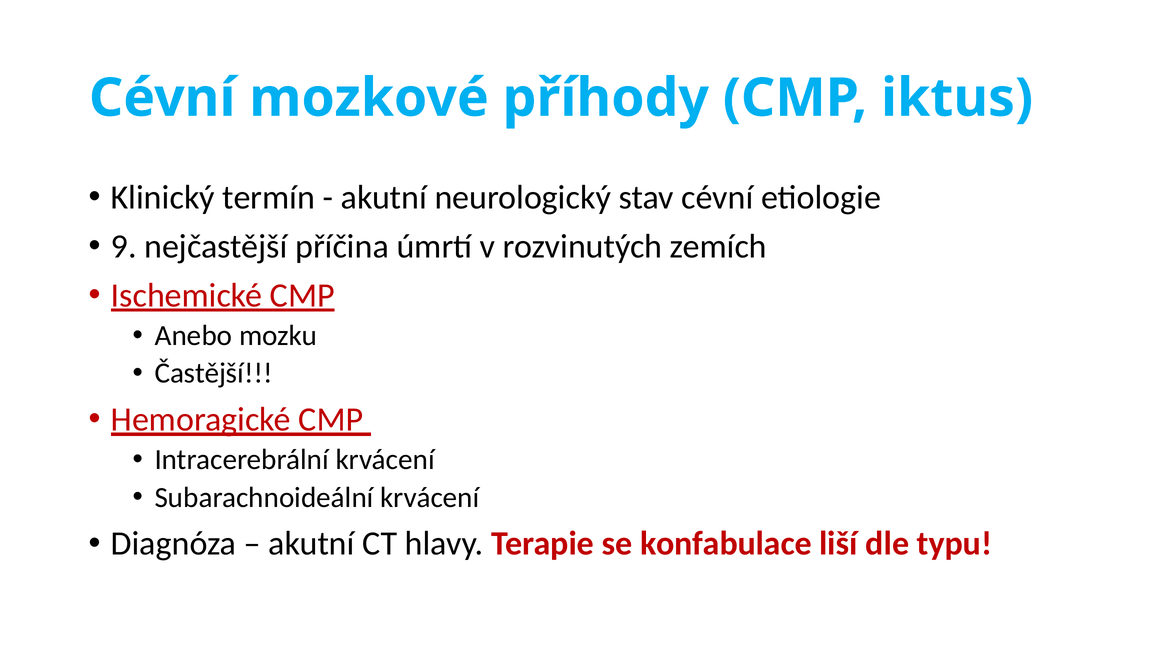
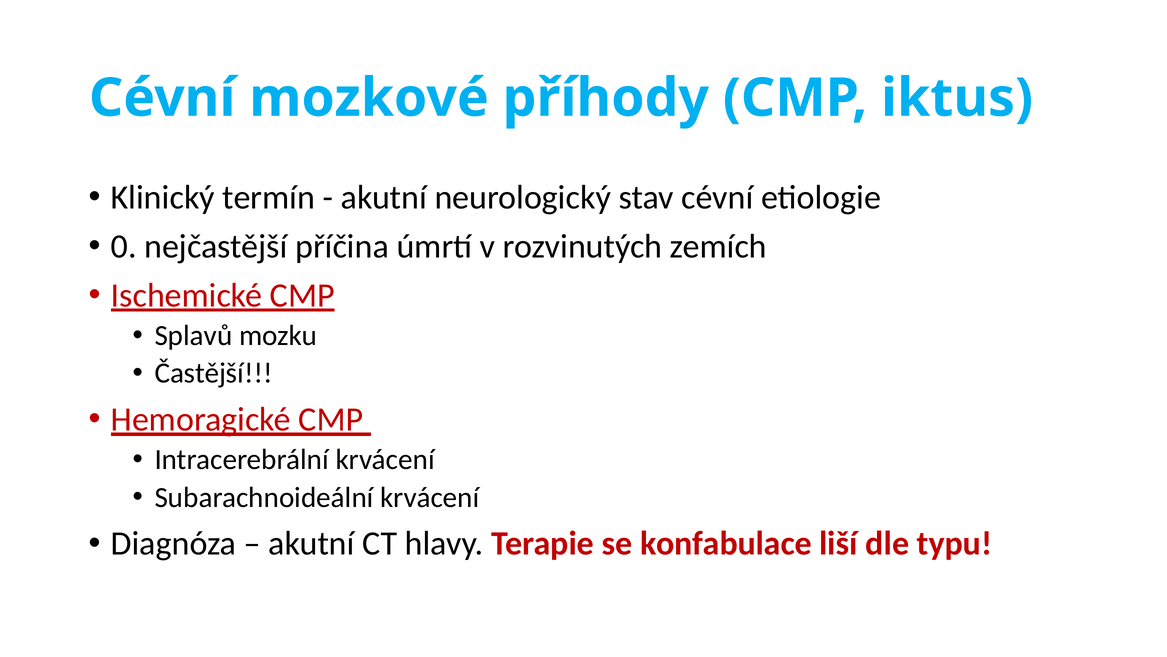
9: 9 -> 0 (124, 246)
Anebo: Anebo -> Splavů (194, 335)
